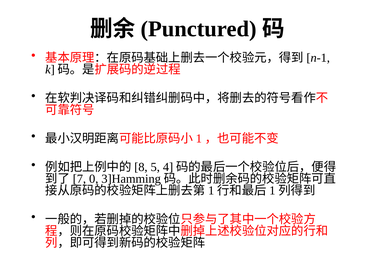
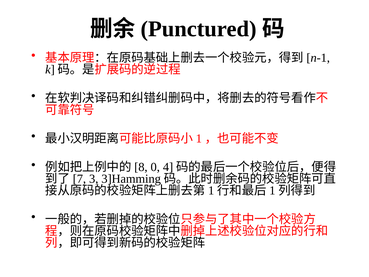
5: 5 -> 0 (155, 167)
0: 0 -> 3 (94, 179)
